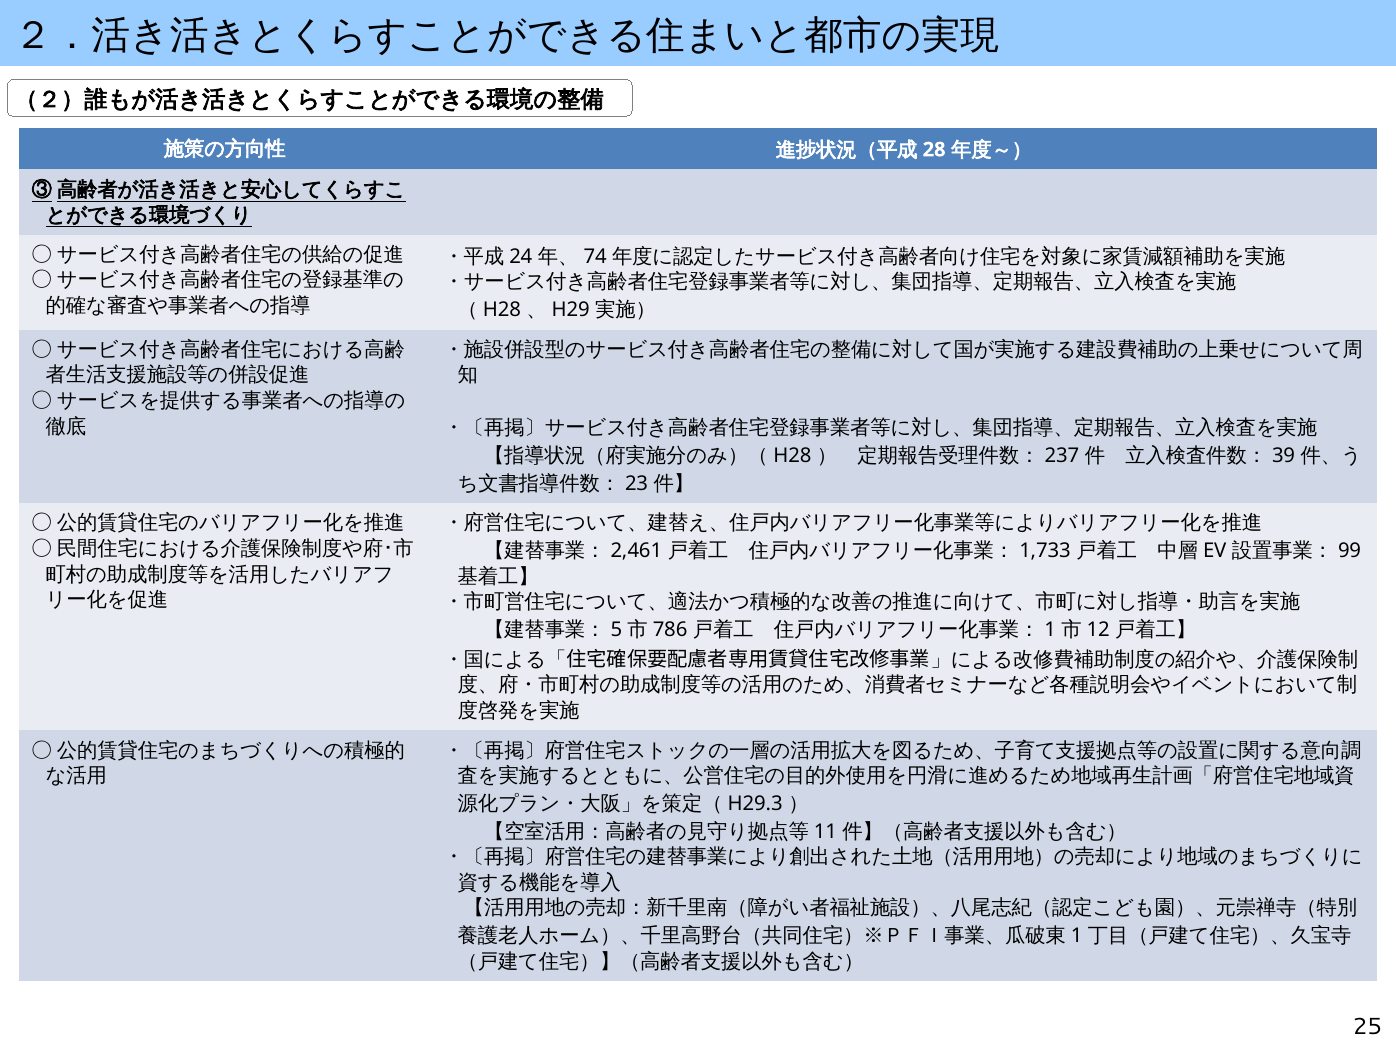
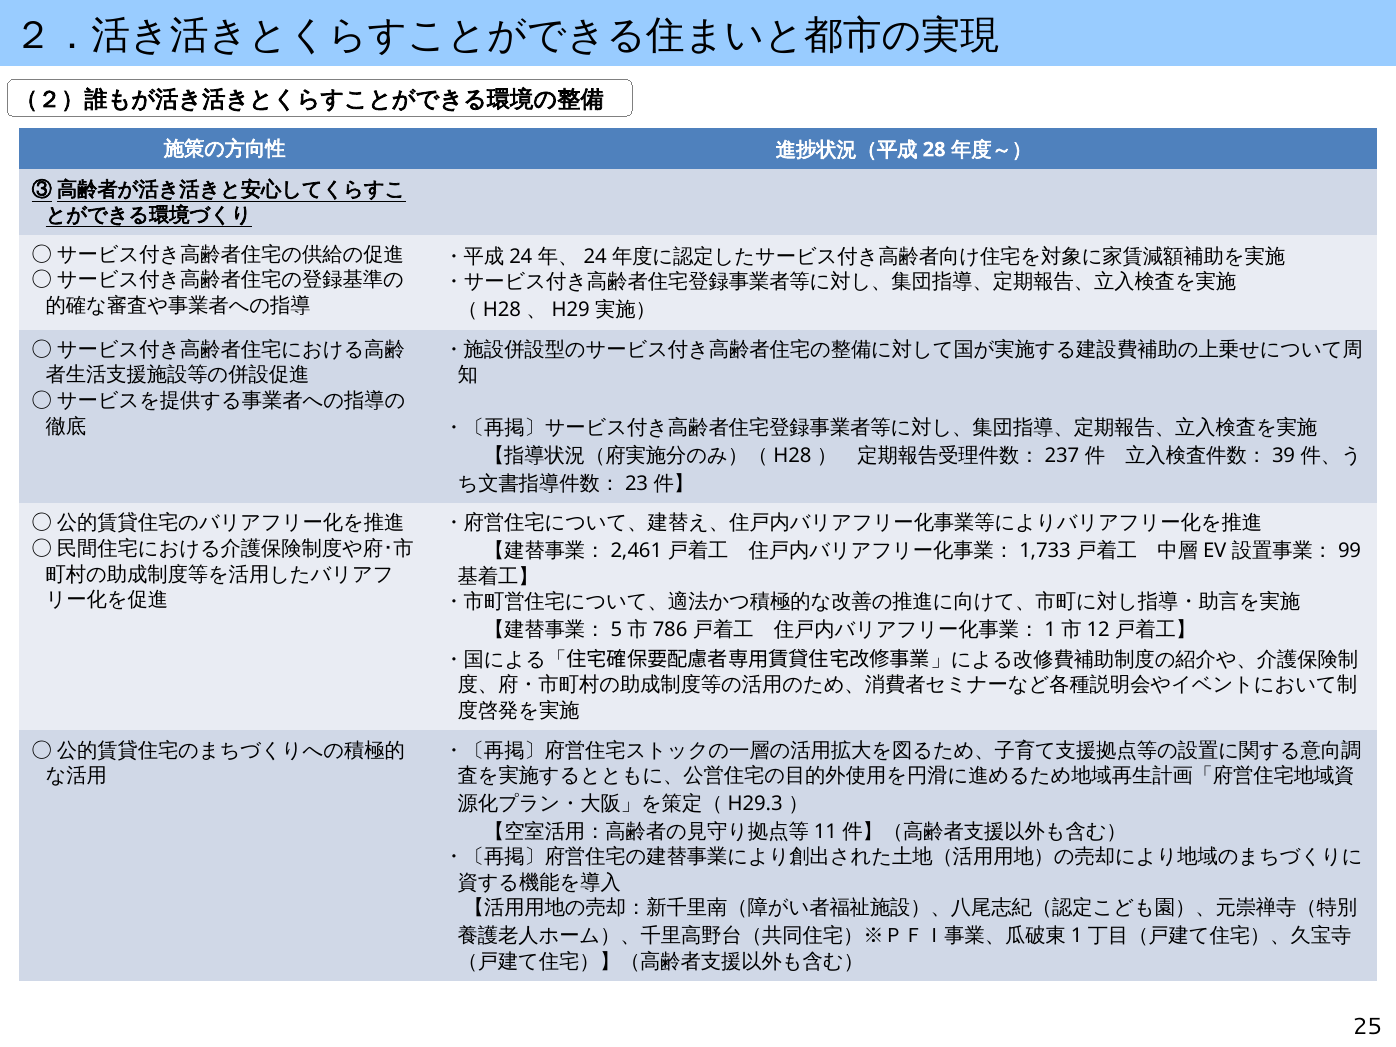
74: 74 -> 24 (595, 257)
